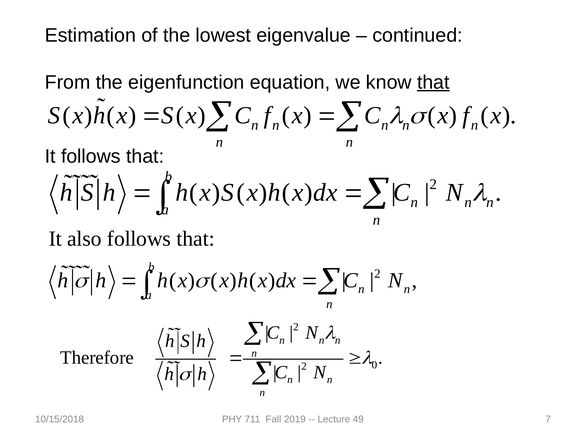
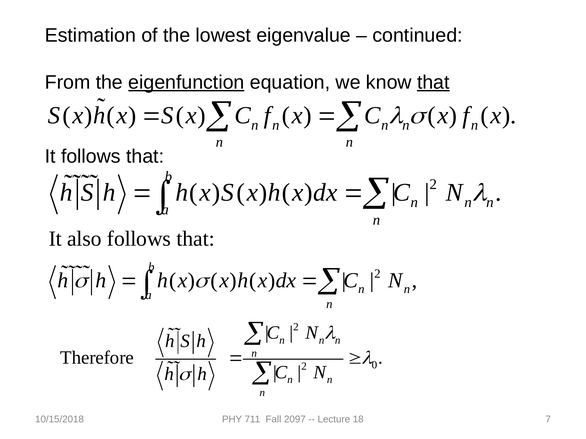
eigenfunction underline: none -> present (186, 82)
2019: 2019 -> 2097 (295, 420)
49: 49 -> 18 (358, 420)
